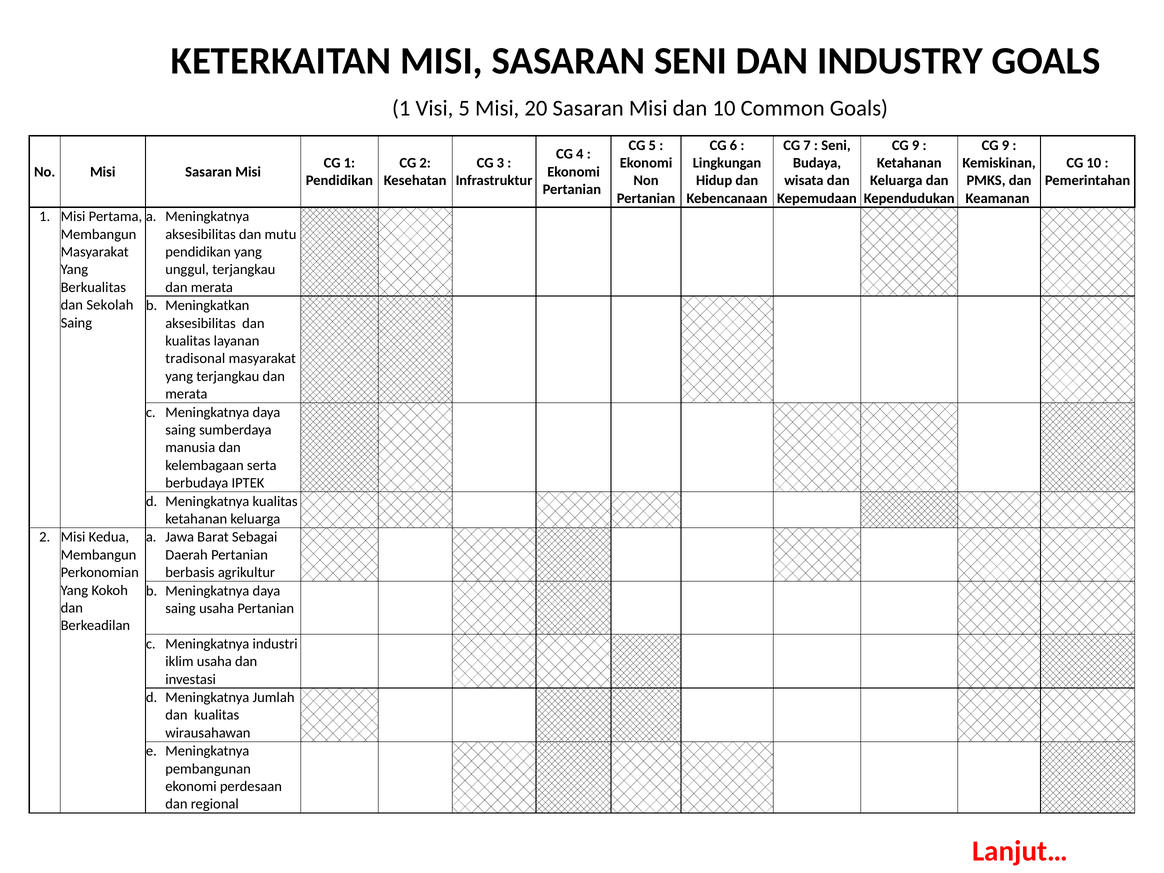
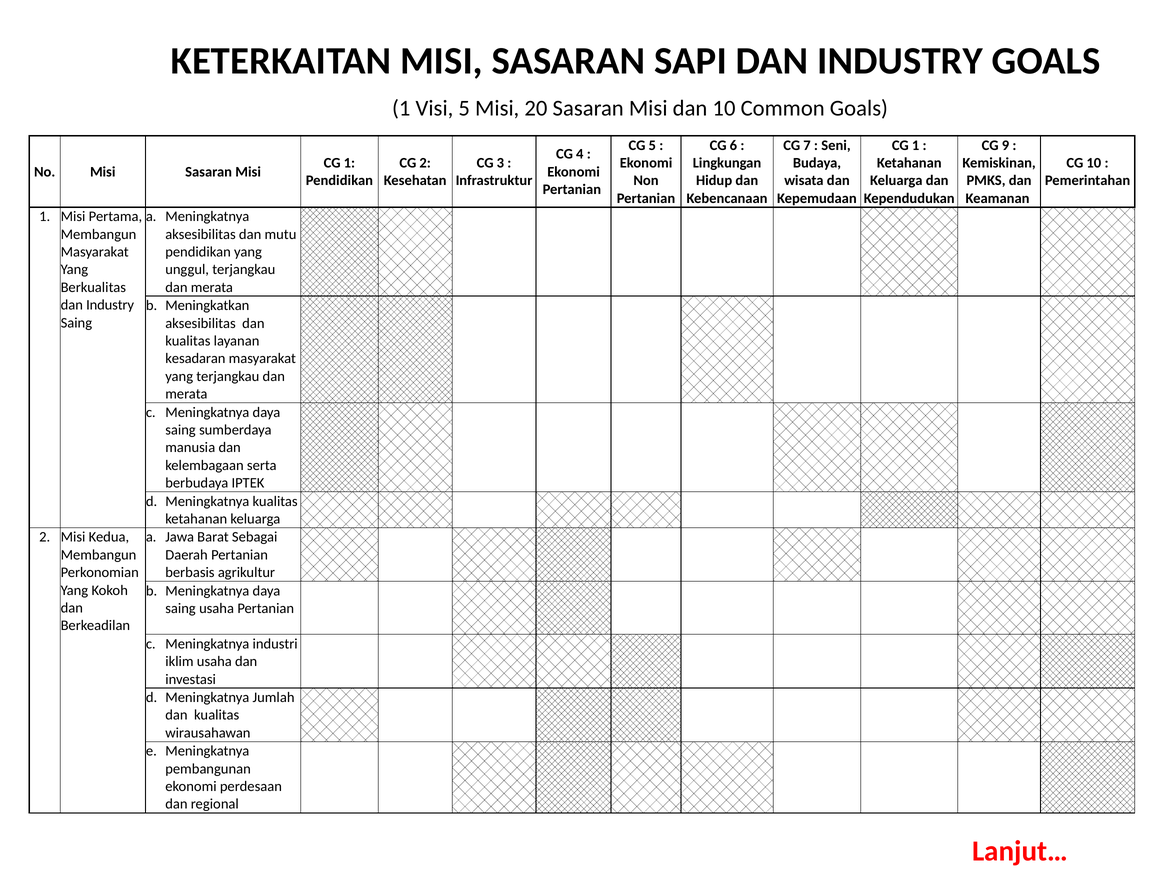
SASARAN SENI: SENI -> SAPI (691, 61)
9: 9 -> 1 (916, 145)
Sekolah: Sekolah -> Industry (110, 305)
tradisonal: tradisonal -> kesadaran (195, 359)
